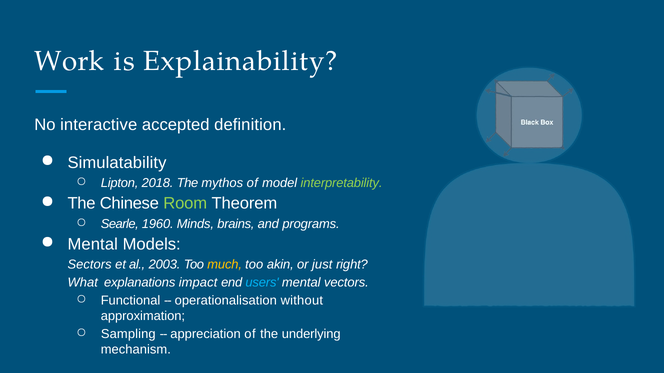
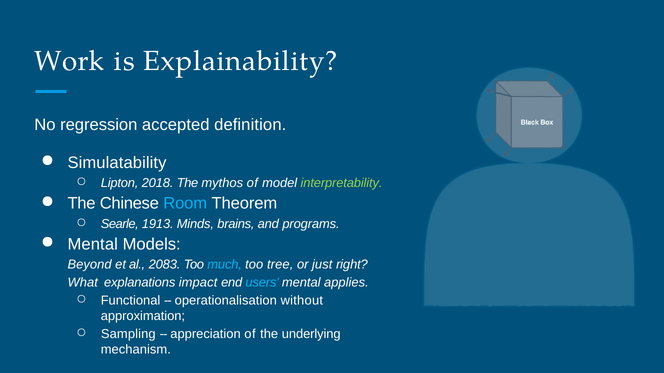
interactive: interactive -> regression (99, 125)
Room colour: light green -> light blue (185, 204)
1960: 1960 -> 1913 (158, 224)
Sectors: Sectors -> Beyond (90, 265)
2003: 2003 -> 2083 (165, 265)
much colour: yellow -> light blue (225, 265)
akin: akin -> tree (280, 265)
vectors: vectors -> applies (346, 283)
